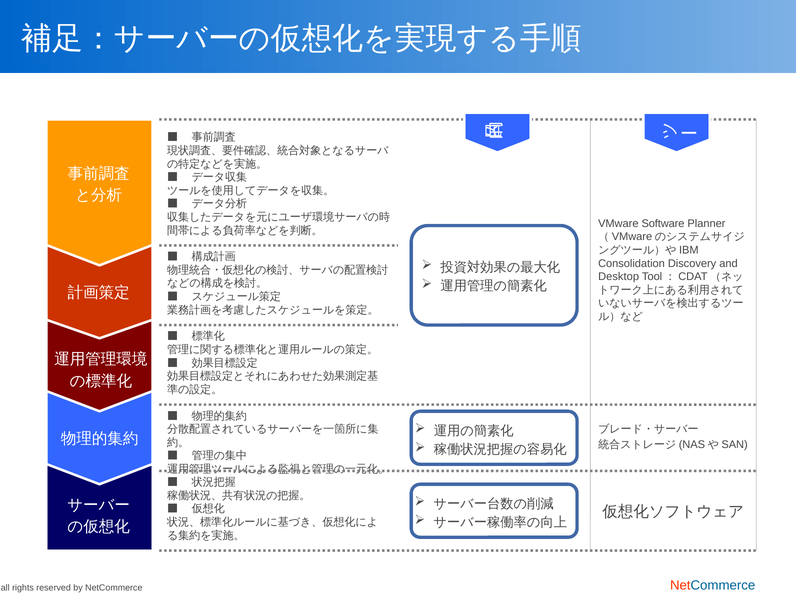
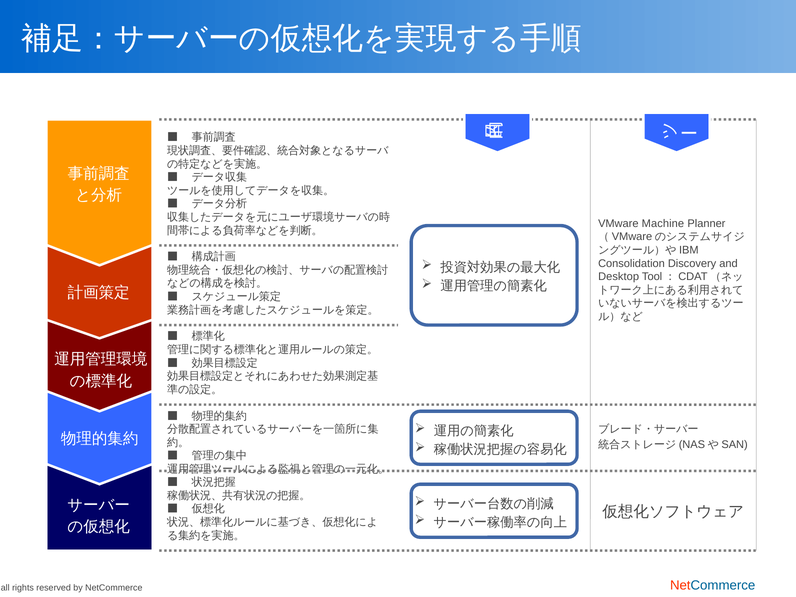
Software: Software -> Machine (663, 224)
